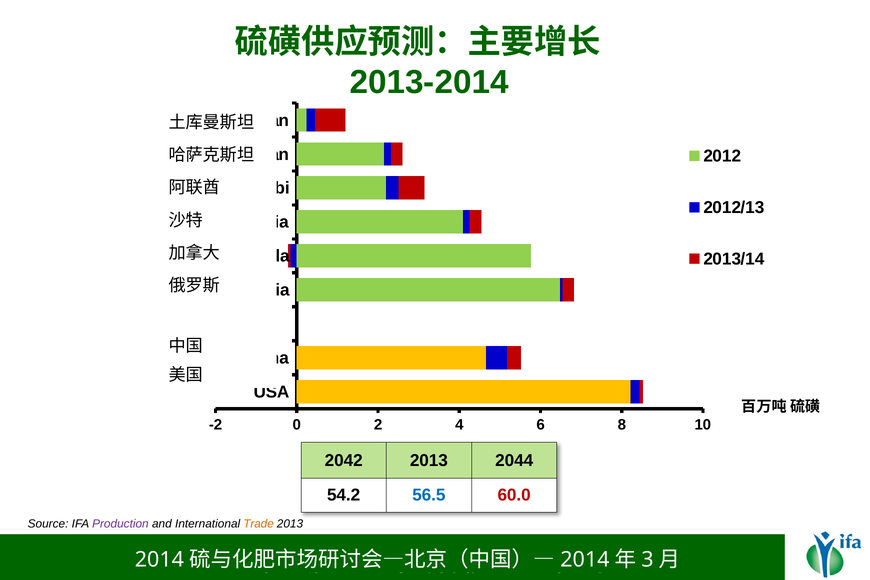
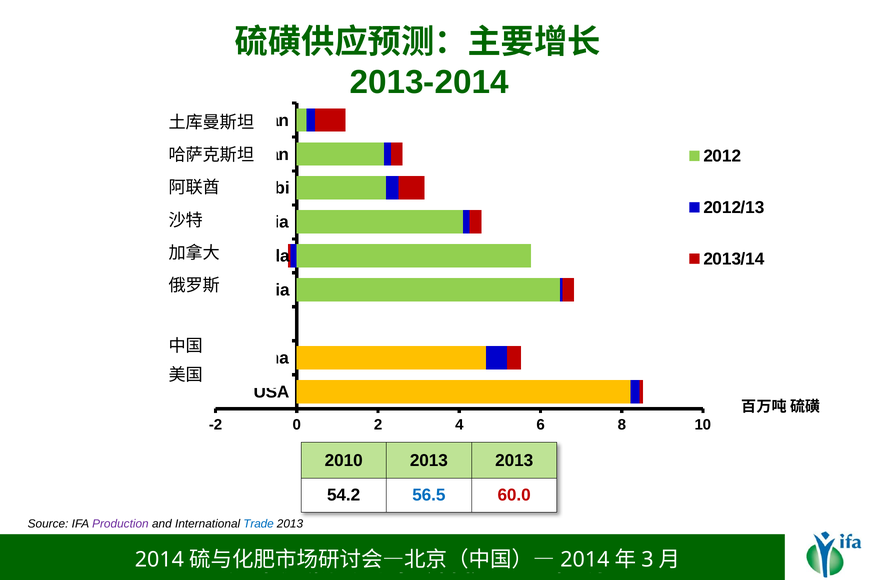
2042: 2042 -> 2010 (344, 460)
2013 2044: 2044 -> 2013 (514, 460)
Trade colour: orange -> blue (259, 524)
